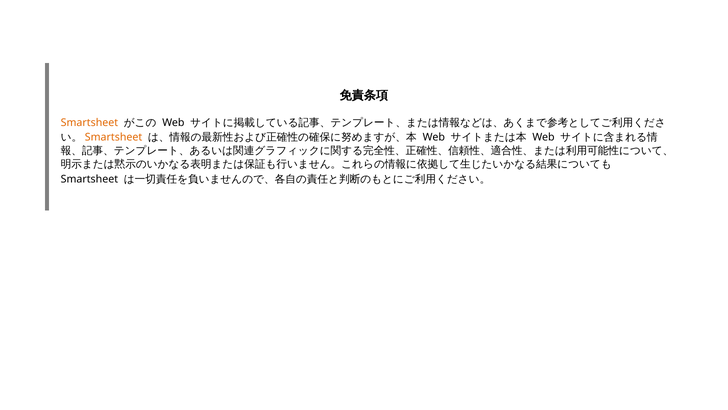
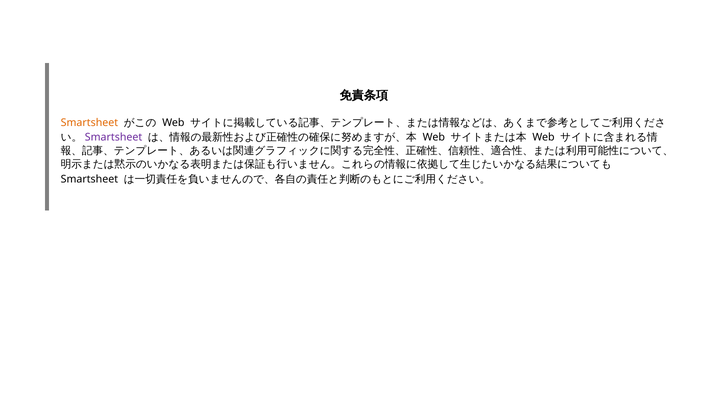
Smartsheet colour: orange -> purple (114, 137)
